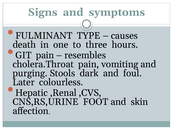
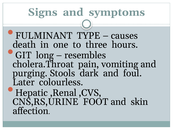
GIT pain: pain -> long (45, 55)
